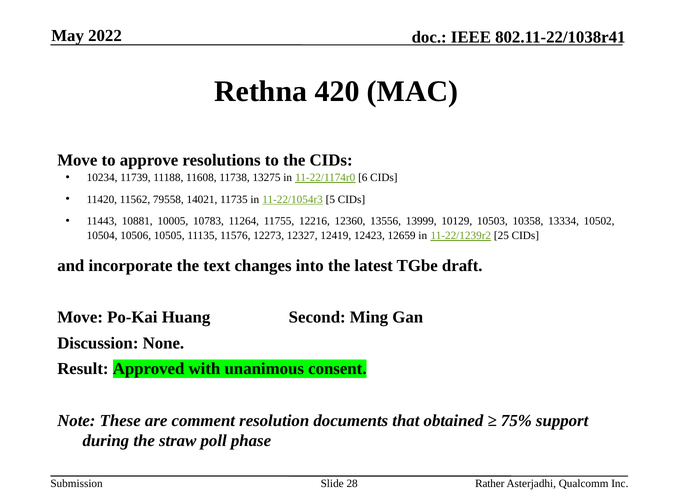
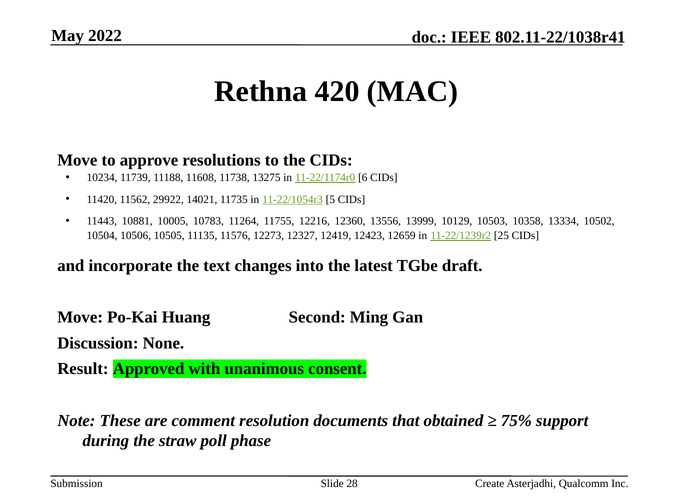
79558: 79558 -> 29922 (168, 200)
Rather: Rather -> Create (490, 484)
